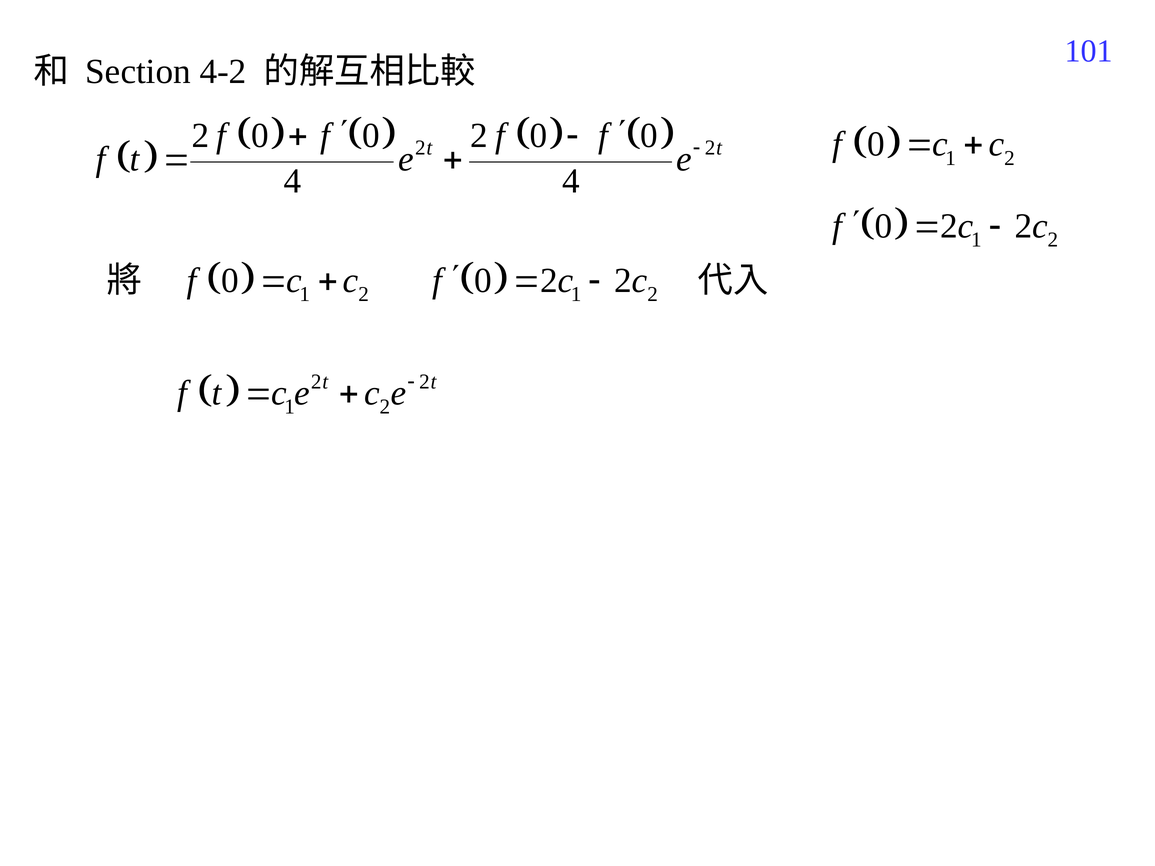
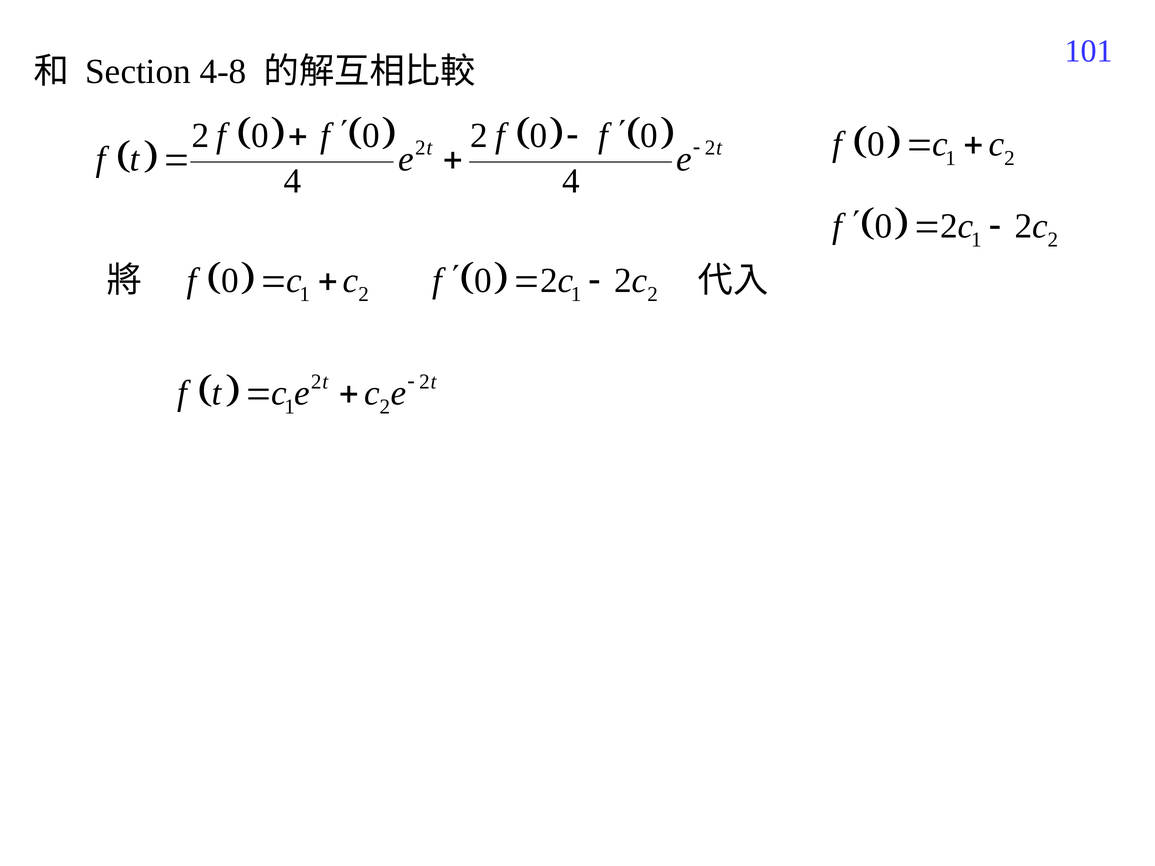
4-2: 4-2 -> 4-8 (223, 71)
